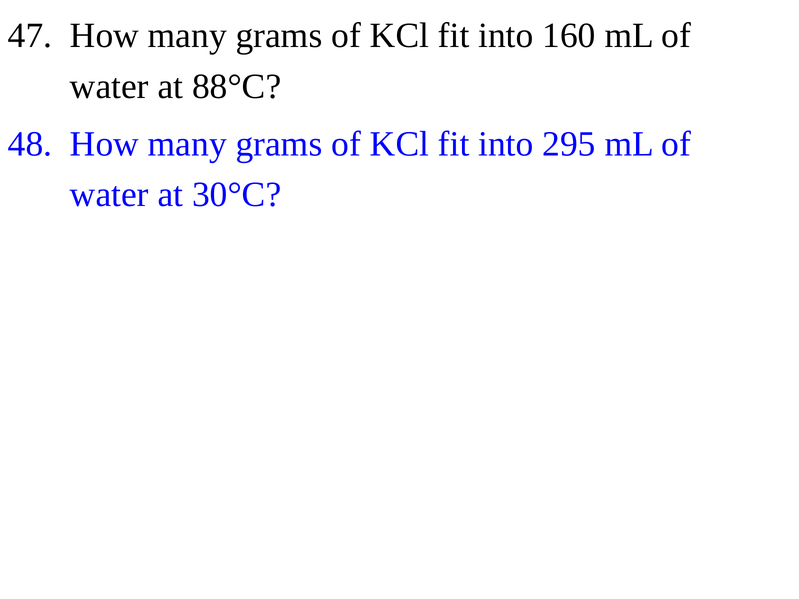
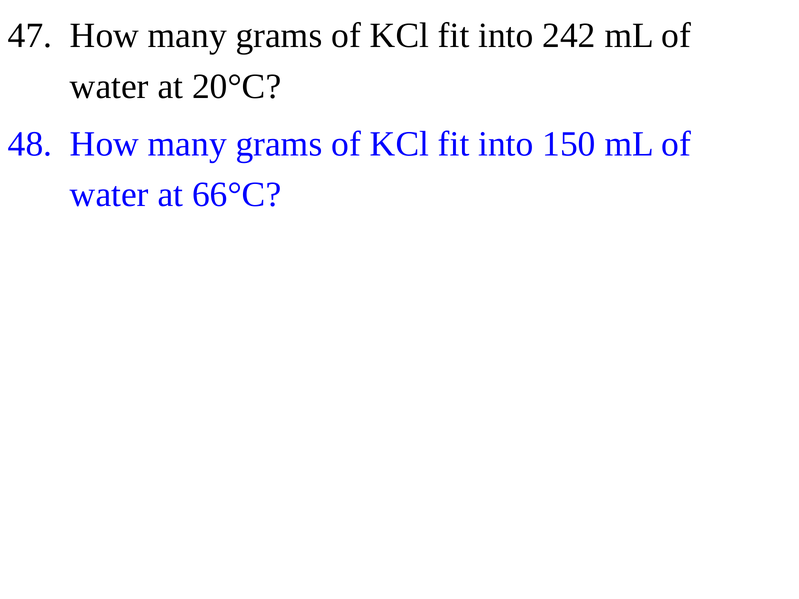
160: 160 -> 242 (569, 36)
88°C: 88°C -> 20°C (237, 86)
295: 295 -> 150 (569, 144)
30°C: 30°C -> 66°C (237, 195)
